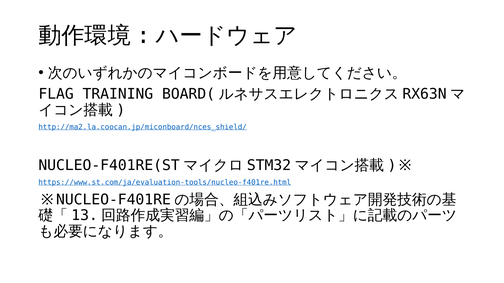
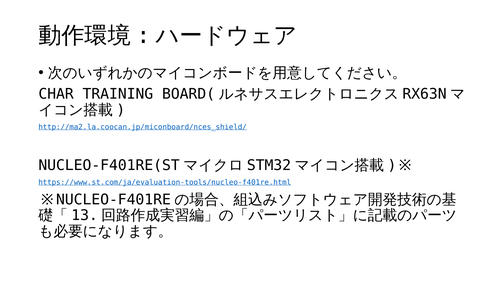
FLAG: FLAG -> CHAR (56, 94)
